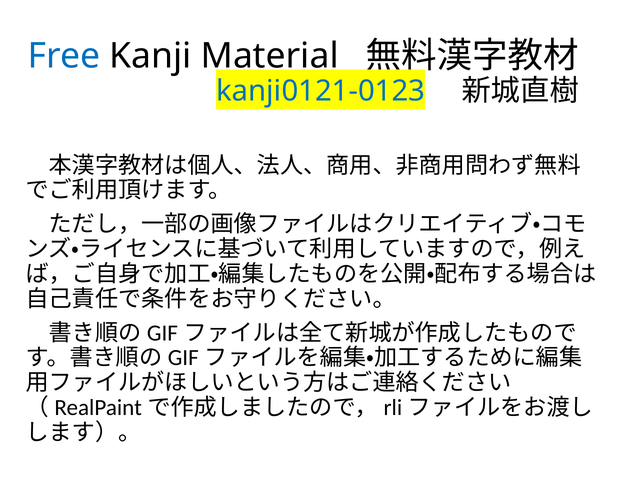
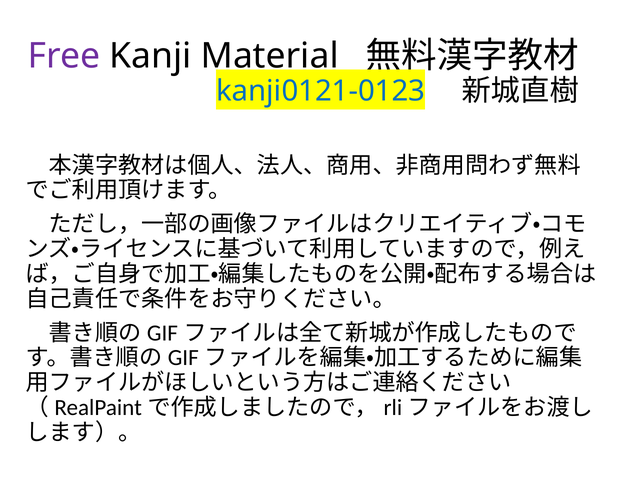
Free colour: blue -> purple (64, 56)
